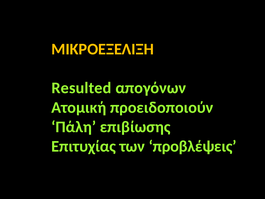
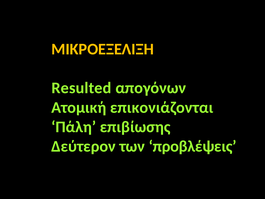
προειδοποιούν: προειδοποιούν -> επικονιάζονται (162, 107)
Επιτυχίας: Επιτυχίας -> Δεύτερον (84, 146)
